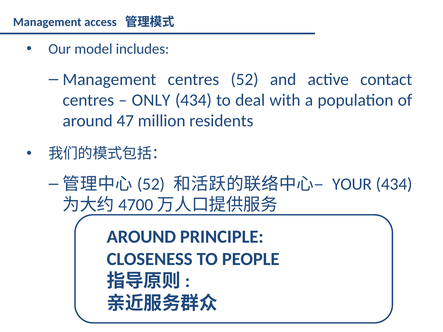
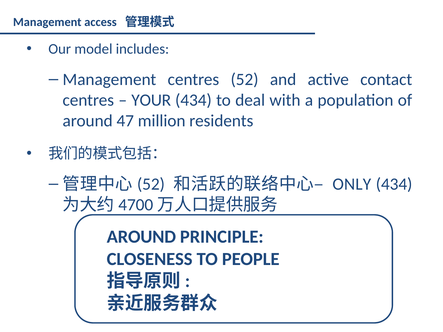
ONLY: ONLY -> YOUR (151, 100)
YOUR: YOUR -> ONLY (352, 184)
